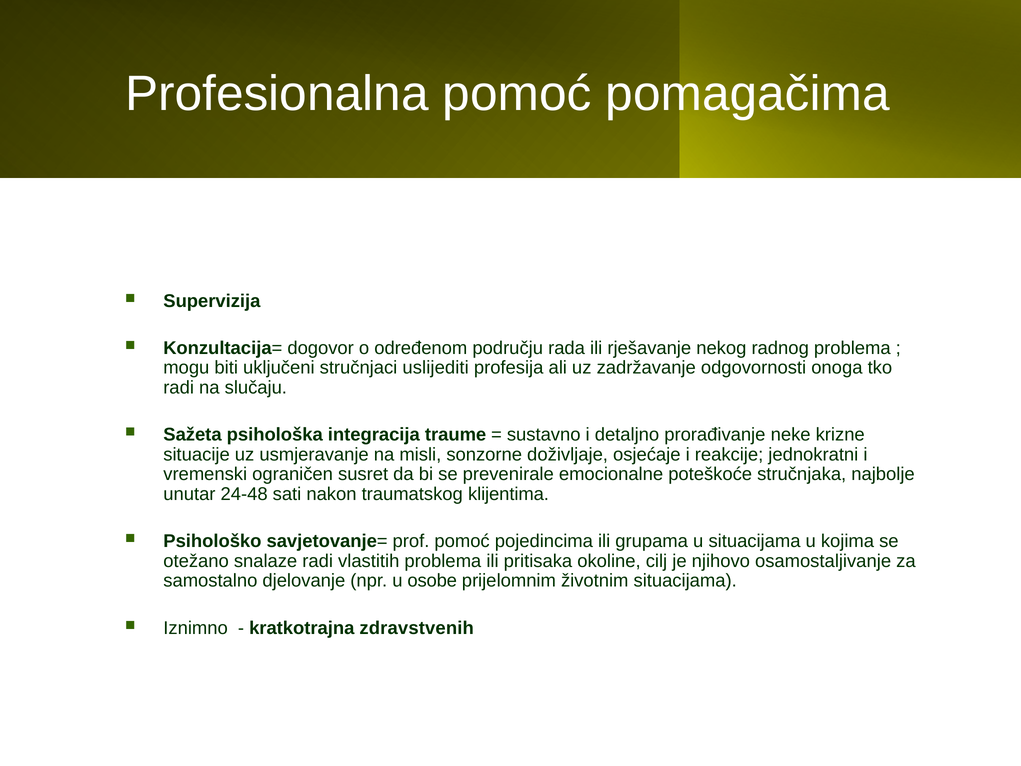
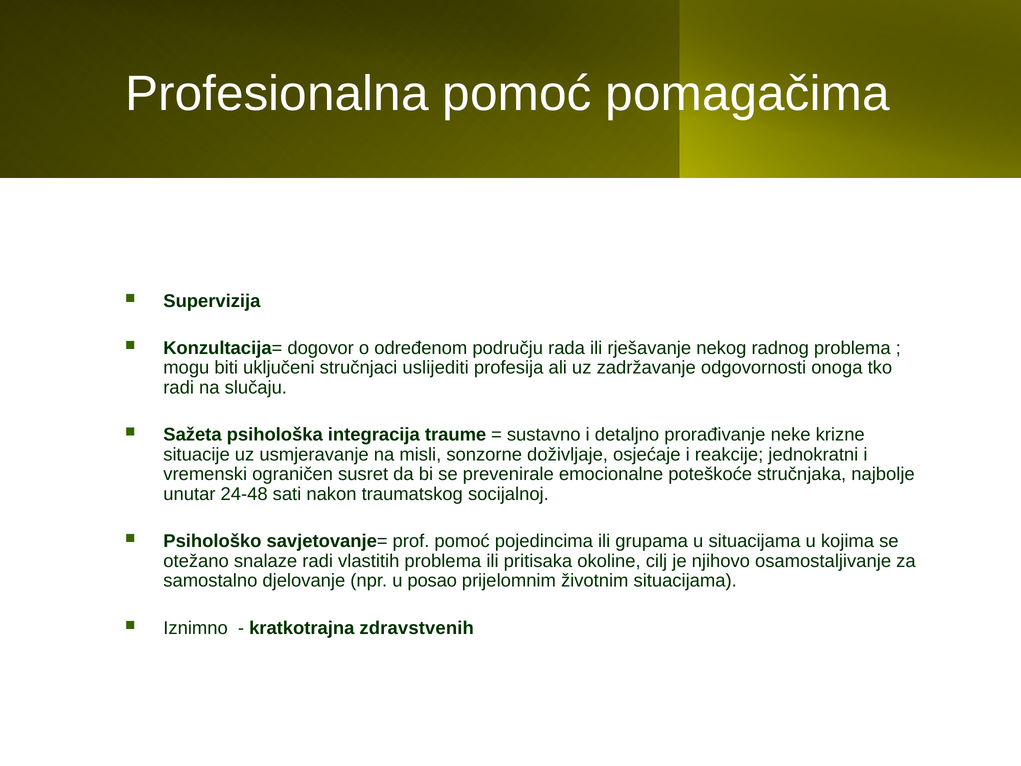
klijentima: klijentima -> socijalnoj (508, 494)
osobe: osobe -> posao (432, 581)
